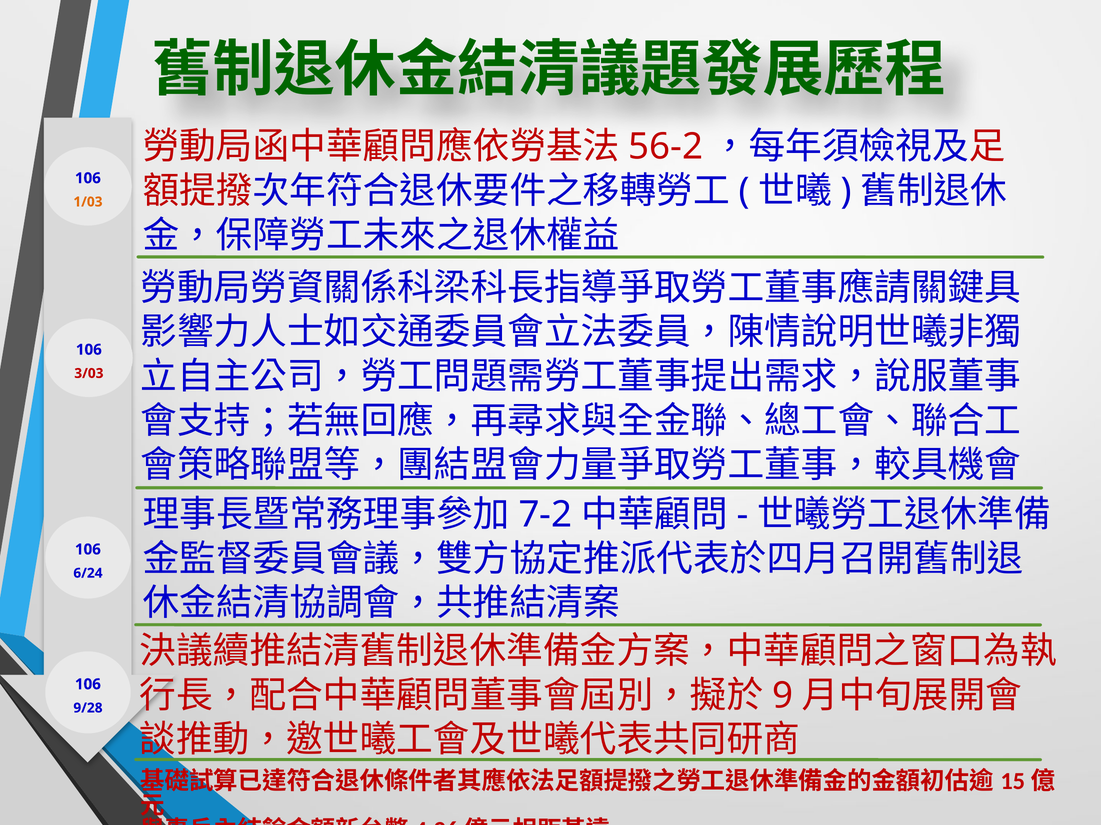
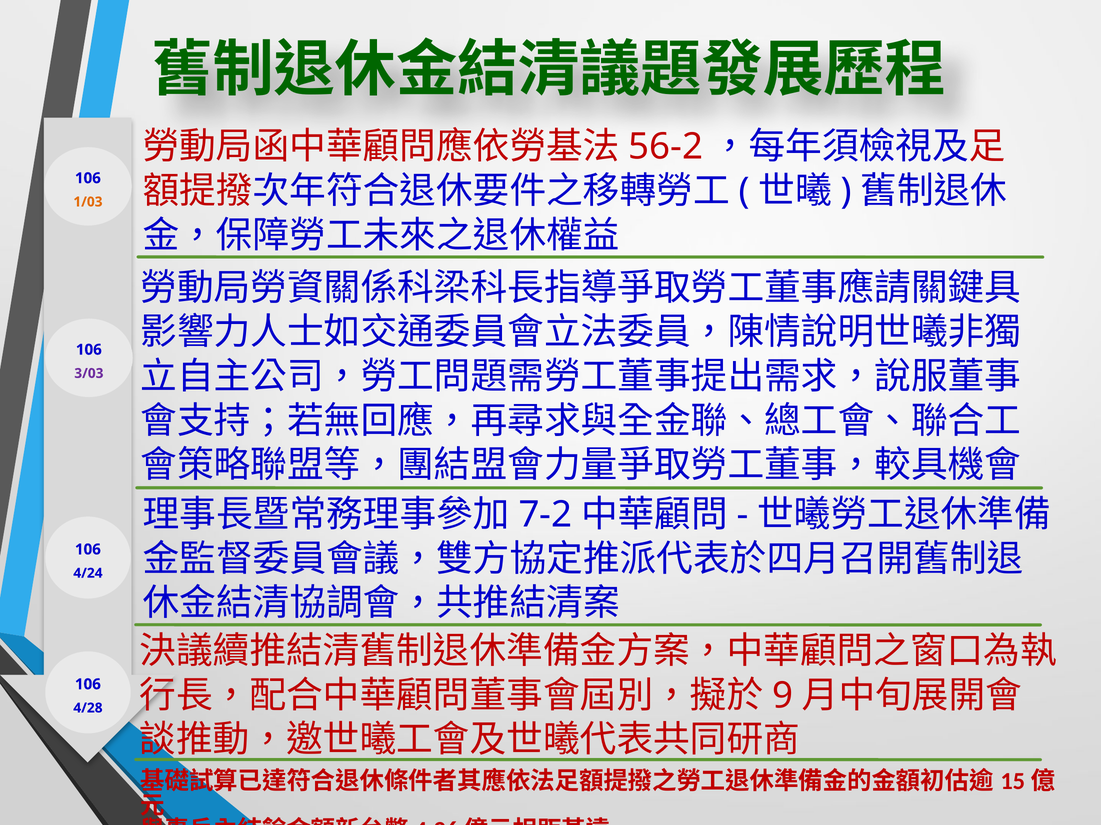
3/03 colour: red -> purple (89, 374)
6/24: 6/24 -> 4/24 (88, 574)
9/28: 9/28 -> 4/28 (88, 709)
